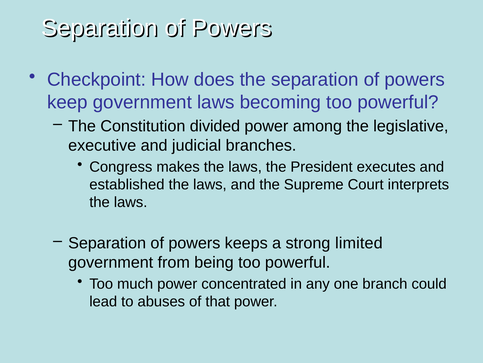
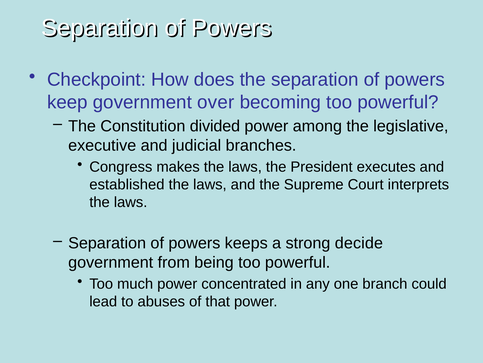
government laws: laws -> over (216, 102)
limited: limited -> decide (359, 243)
